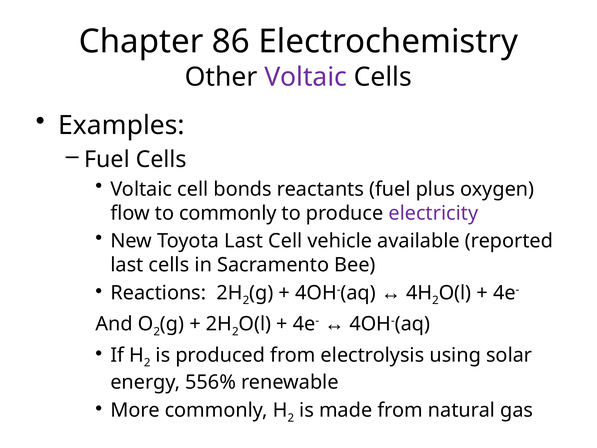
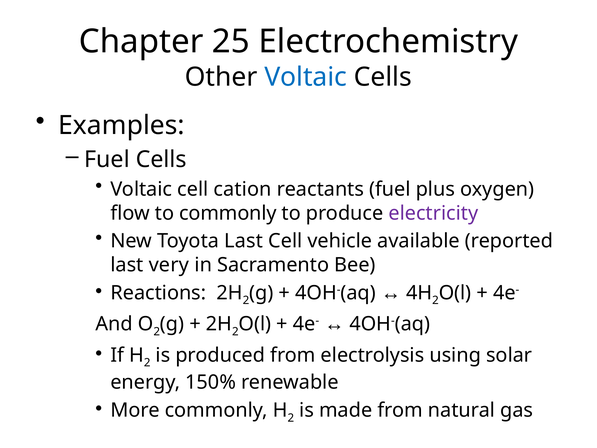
86: 86 -> 25 (231, 42)
Voltaic colour: purple -> blue (306, 77)
bonds: bonds -> cation (243, 189)
last cells: cells -> very (169, 265)
556%: 556% -> 150% (211, 382)
